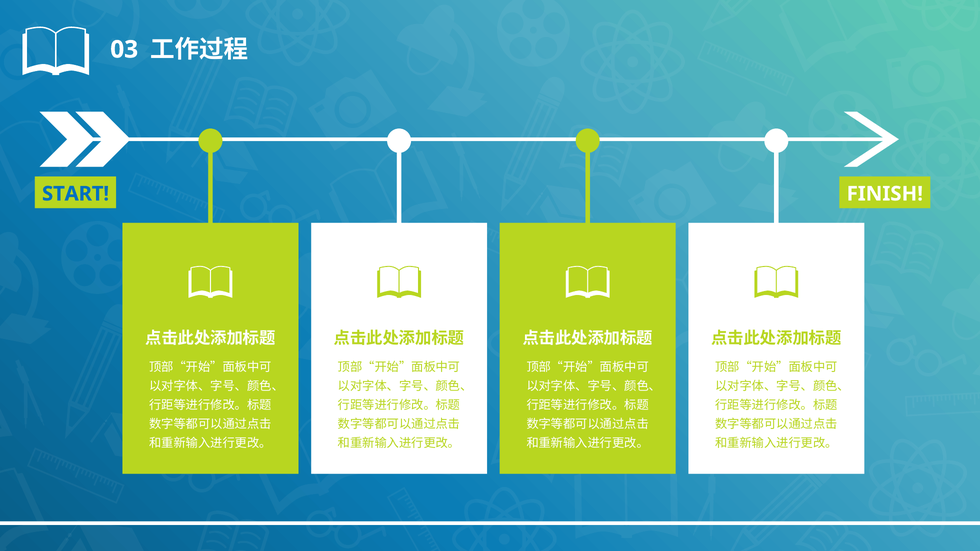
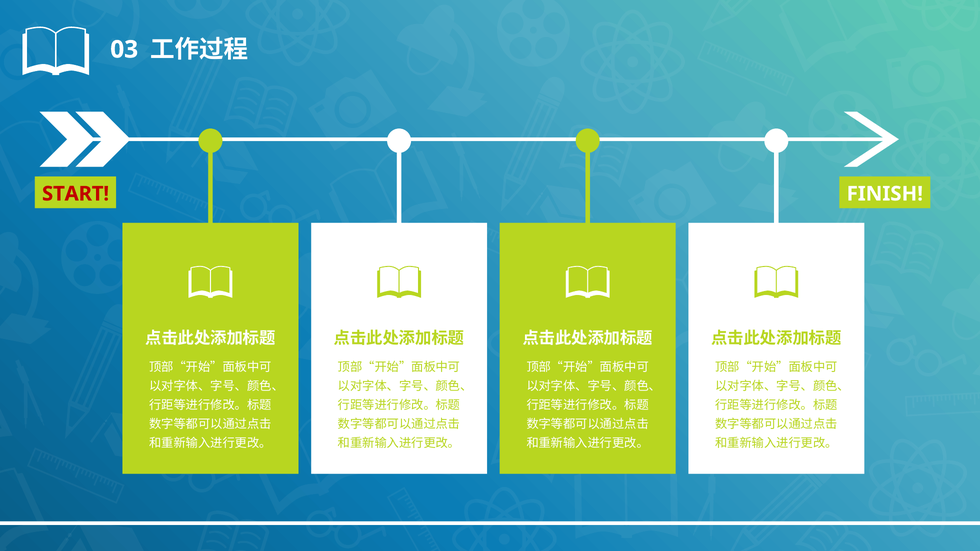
START colour: blue -> red (76, 194)
